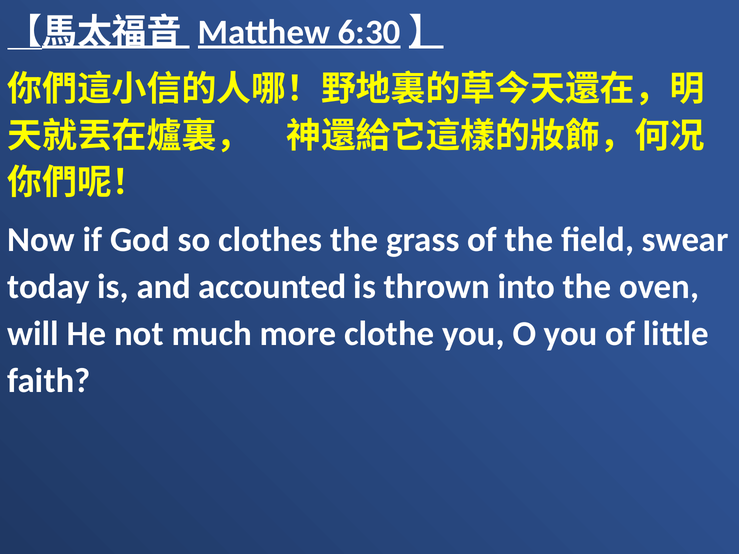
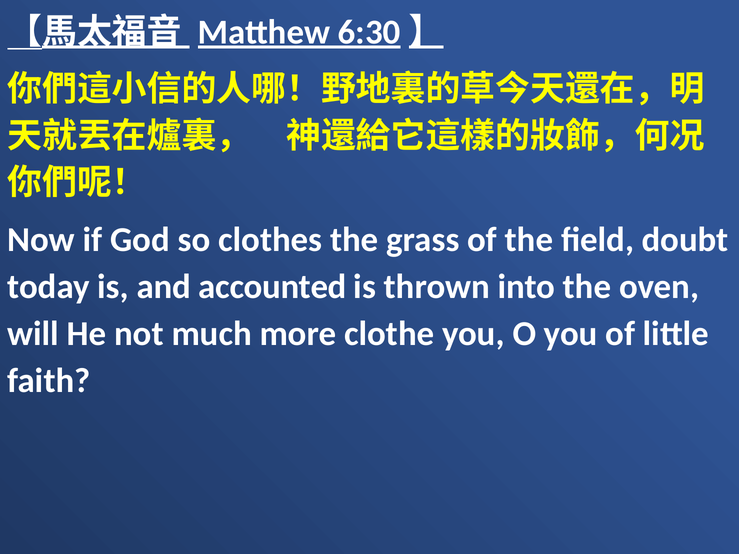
swear: swear -> doubt (685, 240)
